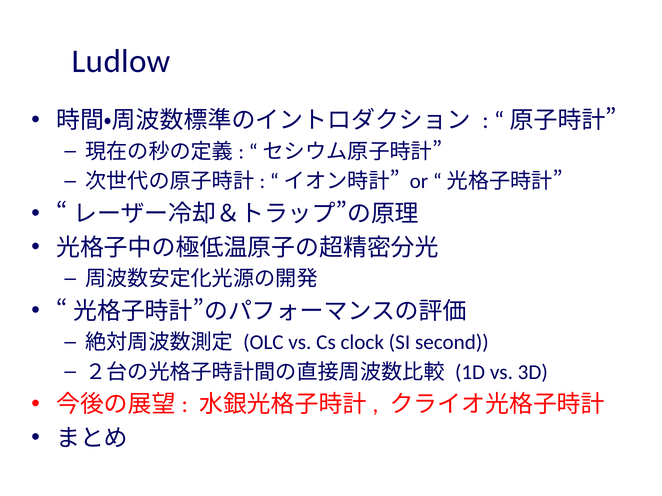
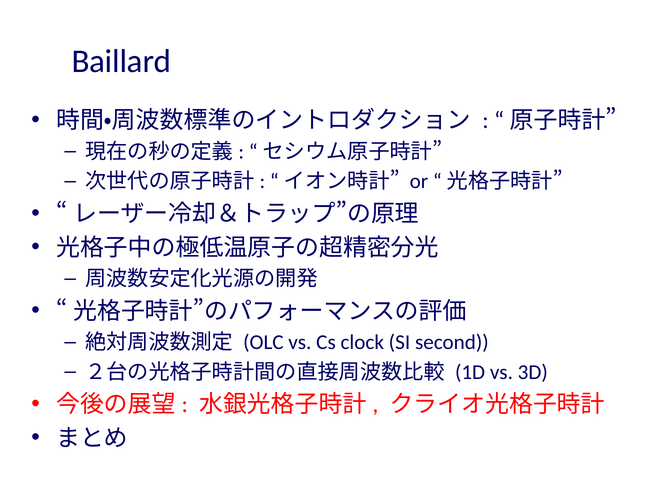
Ludlow: Ludlow -> Baillard (121, 62)
